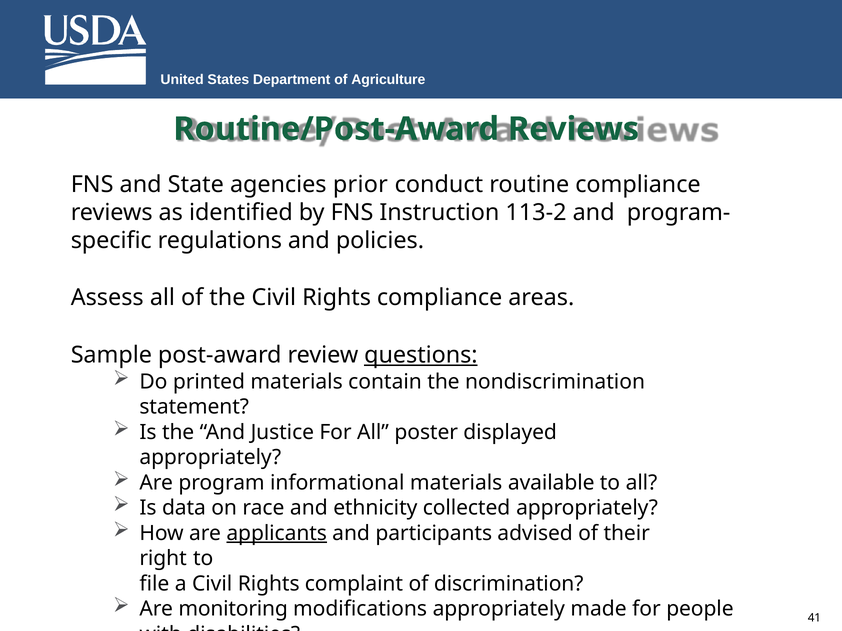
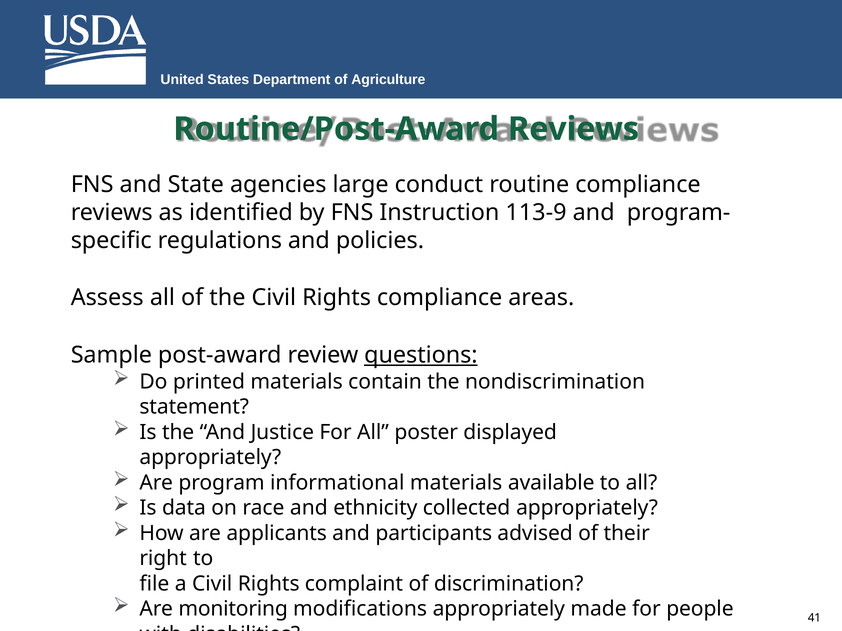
prior: prior -> large (361, 184)
113-2: 113-2 -> 113-9 (536, 213)
applicants underline: present -> none (277, 534)
